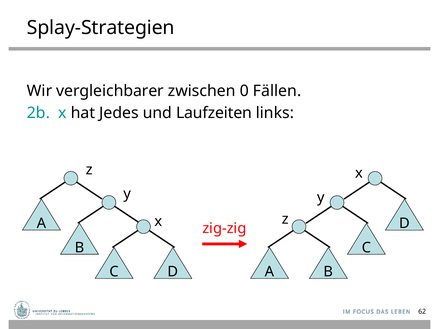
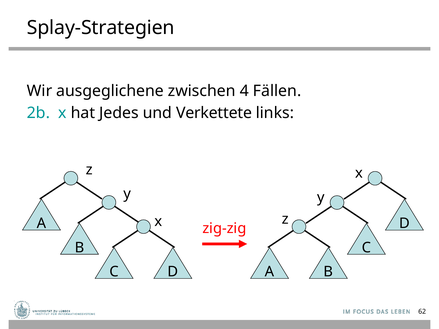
vergleichbarer: vergleichbarer -> ausgeglichene (110, 91)
0: 0 -> 4 (244, 91)
Laufzeiten: Laufzeiten -> Verkettete (214, 113)
